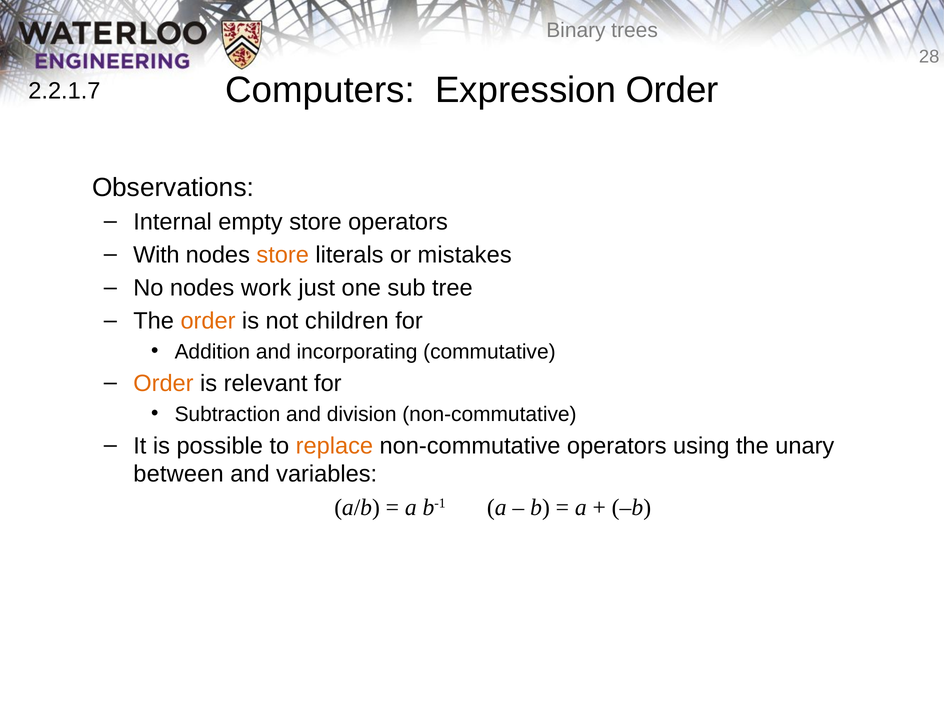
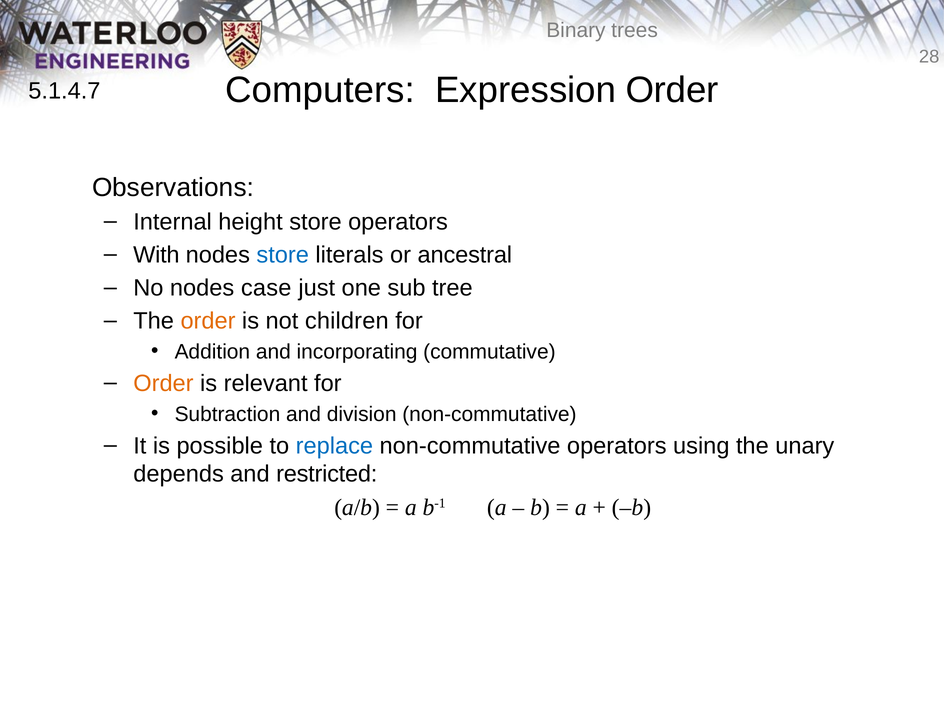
2.2.1.7: 2.2.1.7 -> 5.1.4.7 (64, 91)
empty: empty -> height (251, 222)
store colour: orange -> blue (283, 255)
mistakes: mistakes -> ancestral (465, 255)
work: work -> case (266, 288)
replace colour: orange -> blue (334, 446)
between: between -> depends (179, 474)
variables: variables -> restricted (327, 474)
